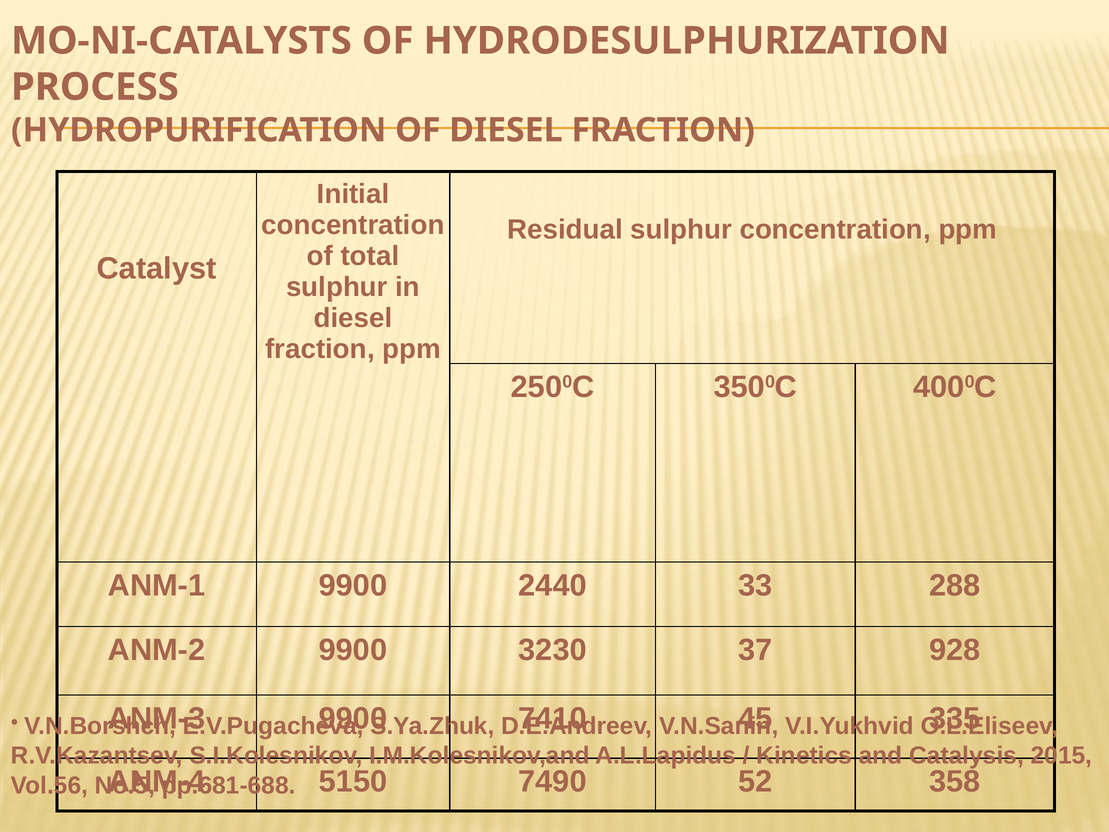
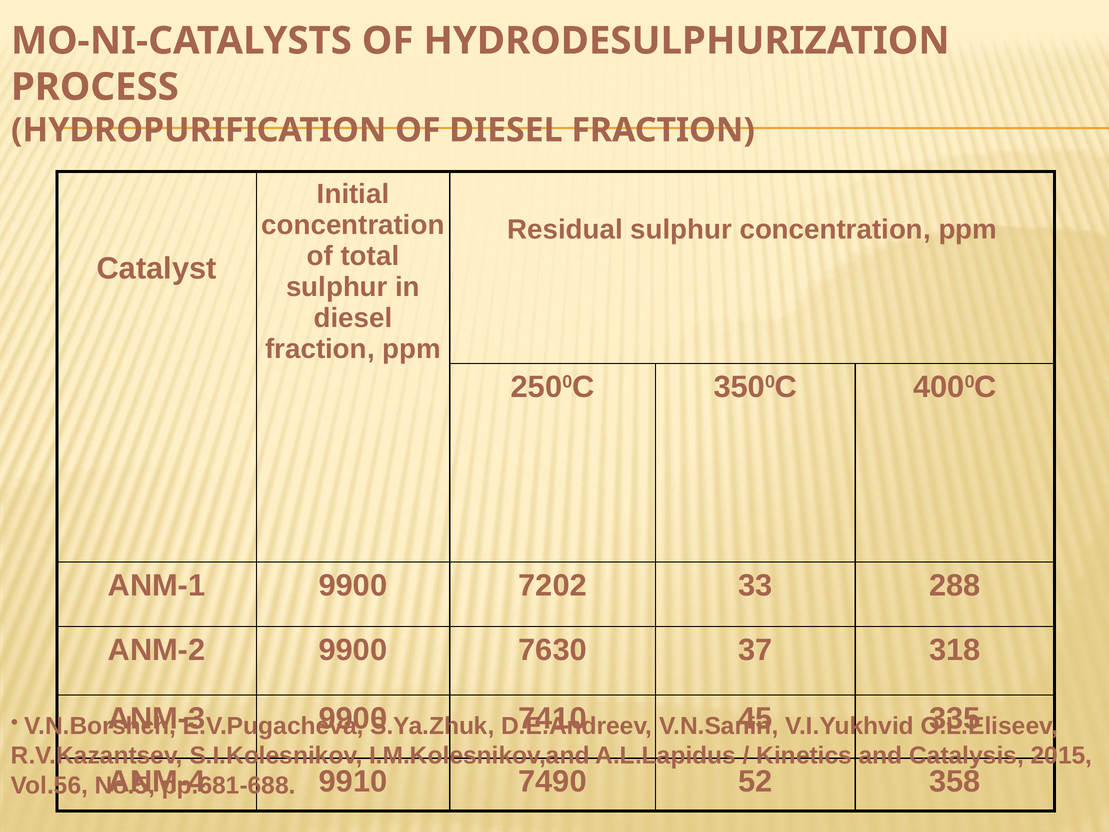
2440: 2440 -> 7202 (553, 585)
3230: 3230 -> 7630 (553, 650)
928: 928 -> 318 (955, 650)
5150: 5150 -> 9910 (353, 781)
